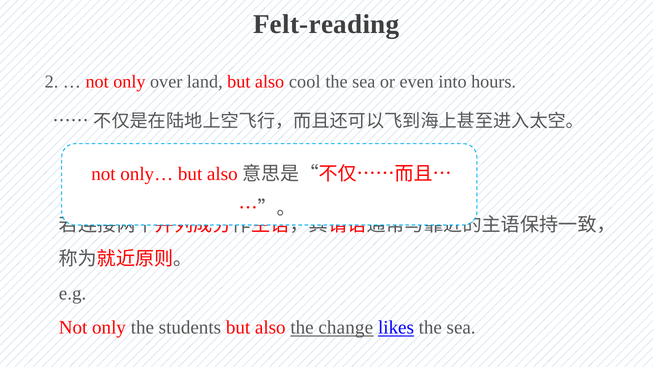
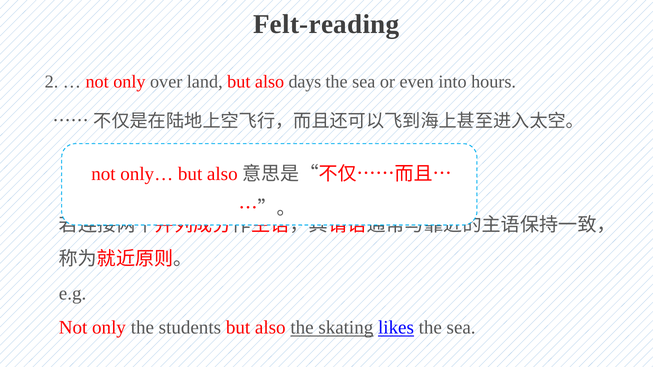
cool: cool -> days (305, 82)
change: change -> skating (346, 328)
